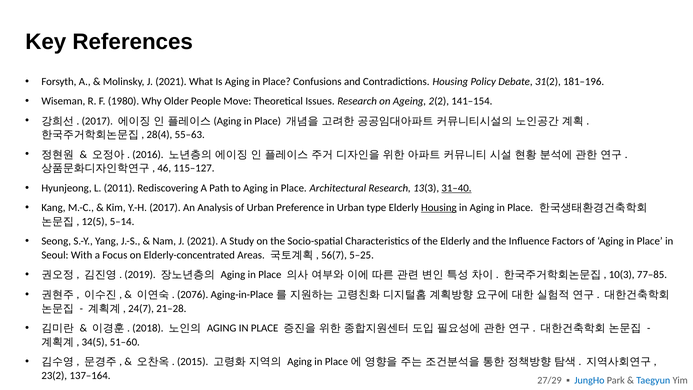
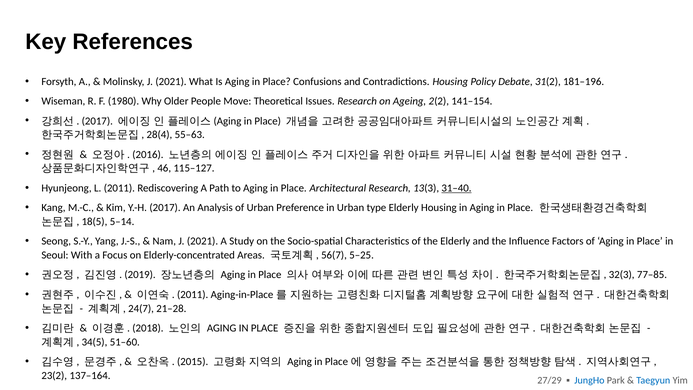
Housing underline: present -> none (439, 208)
12(5: 12(5 -> 18(5 (94, 222)
10(3: 10(3 -> 32(3 (622, 275)
2076: 2076 -> 2011 (193, 294)
